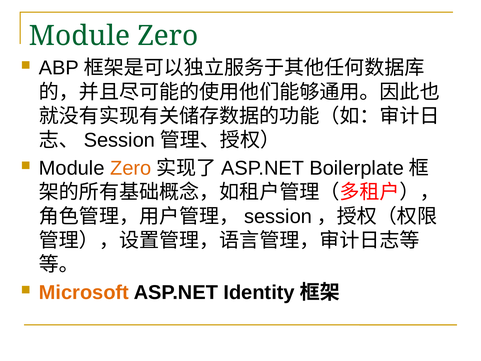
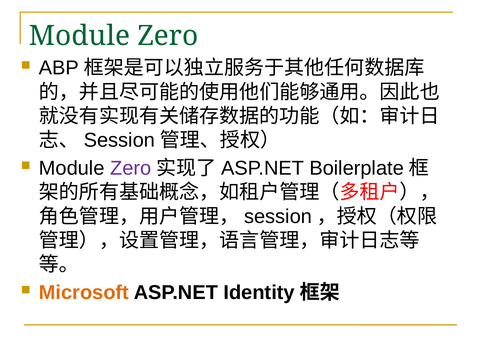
Zero colour: orange -> purple (131, 168)
